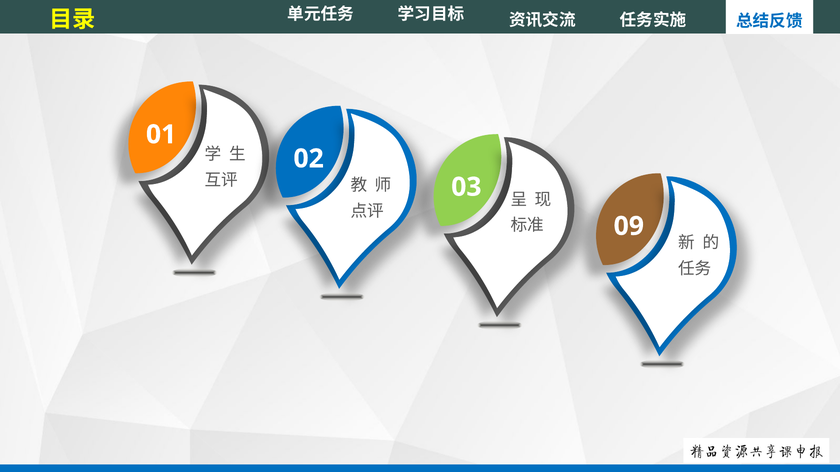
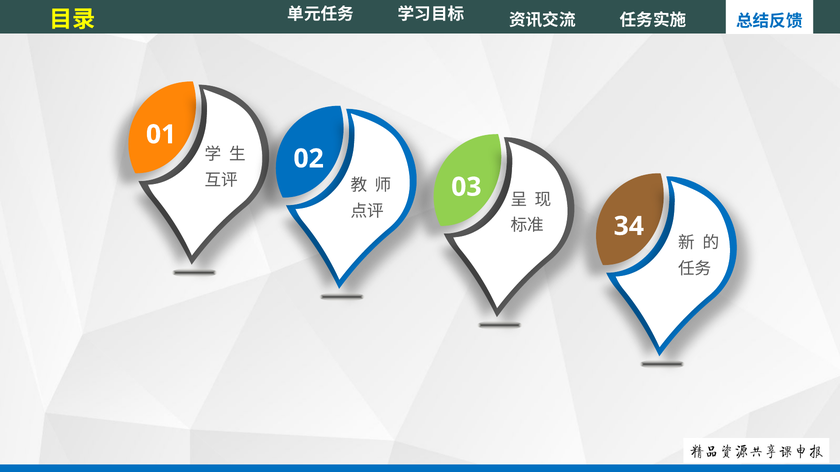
09: 09 -> 34 (629, 226)
